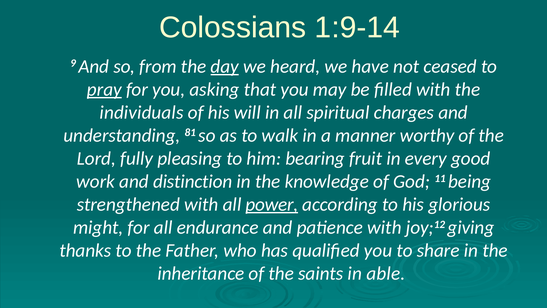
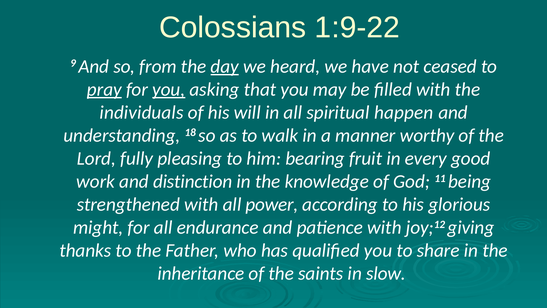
1:9-14: 1:9-14 -> 1:9-22 (357, 28)
you underline: none -> present (169, 89)
charges: charges -> happen (404, 112)
81: 81 -> 18 (190, 132)
power underline: present -> none (272, 204)
able: able -> slow (386, 273)
